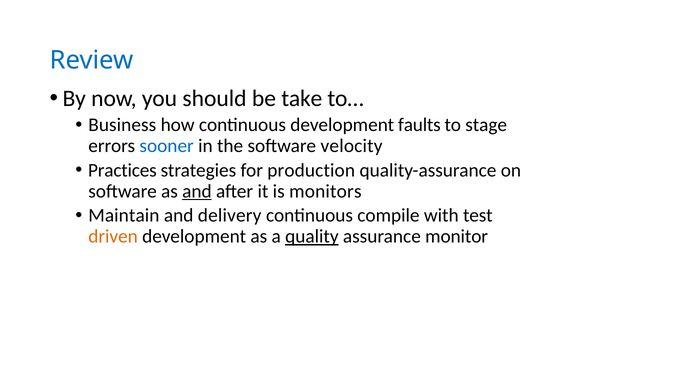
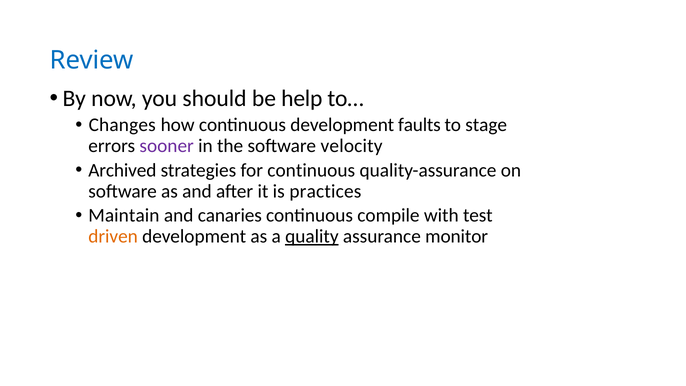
take: take -> help (302, 98)
Business: Business -> Changes (122, 125)
sooner colour: blue -> purple (167, 146)
Practices: Practices -> Archived (122, 170)
for production: production -> continuous (311, 170)
and underline: present -> none (197, 191)
monitors: monitors -> practices (325, 191)
delivery: delivery -> canaries (230, 216)
